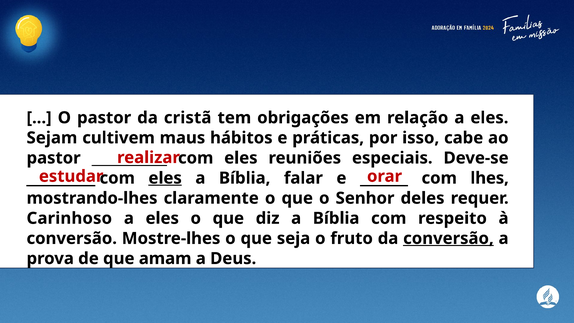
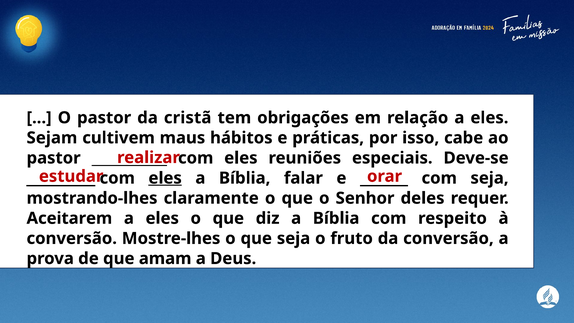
com lhes: lhes -> seja (490, 178)
Carinhoso: Carinhoso -> Aceitarem (69, 218)
conversão underline: present -> none (448, 238)
